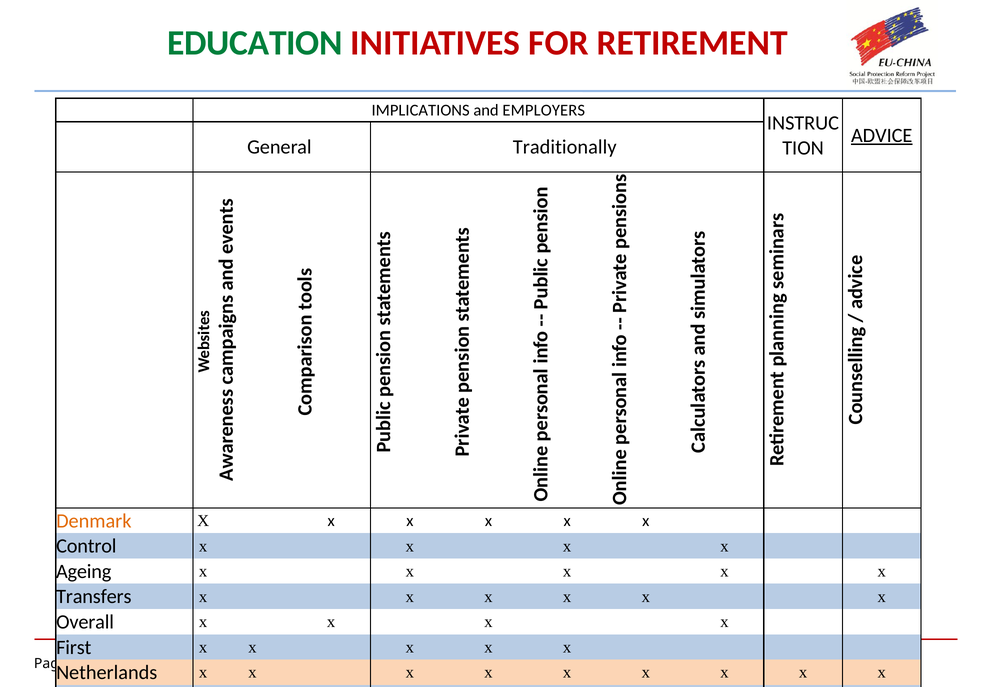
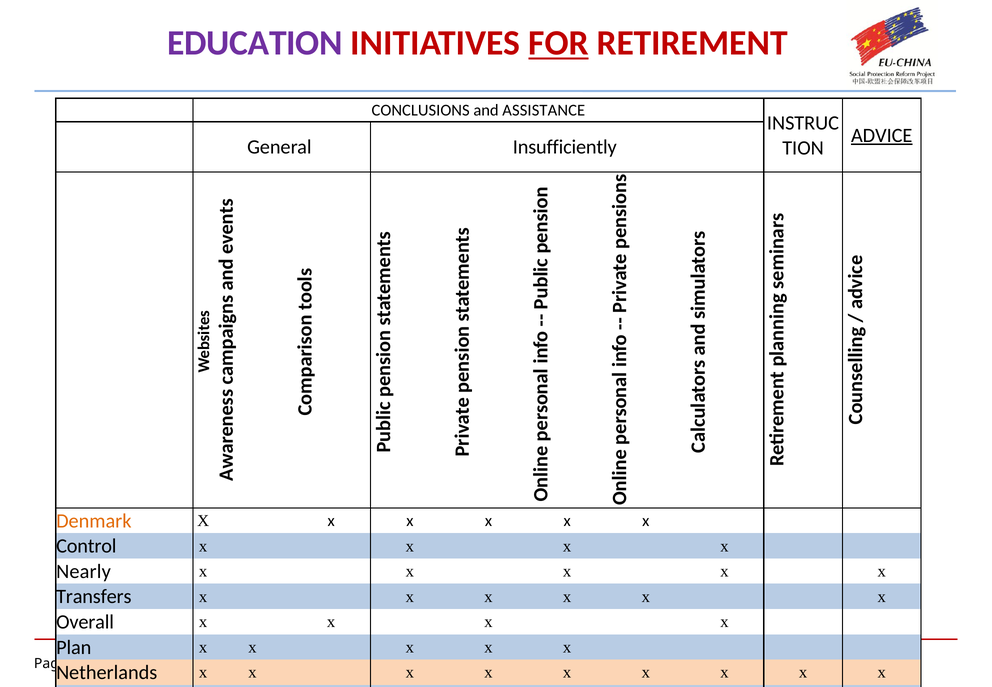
EDUCATION colour: green -> purple (255, 43)
FOR underline: none -> present (558, 43)
IMPLICATIONS: IMPLICATIONS -> CONCLUSIONS (421, 110)
EMPLOYERS: EMPLOYERS -> ASSISTANCE (544, 110)
Traditionally: Traditionally -> Insufficiently (565, 147)
Ageing: Ageing -> Nearly (83, 571)
First: First -> Plan (74, 647)
